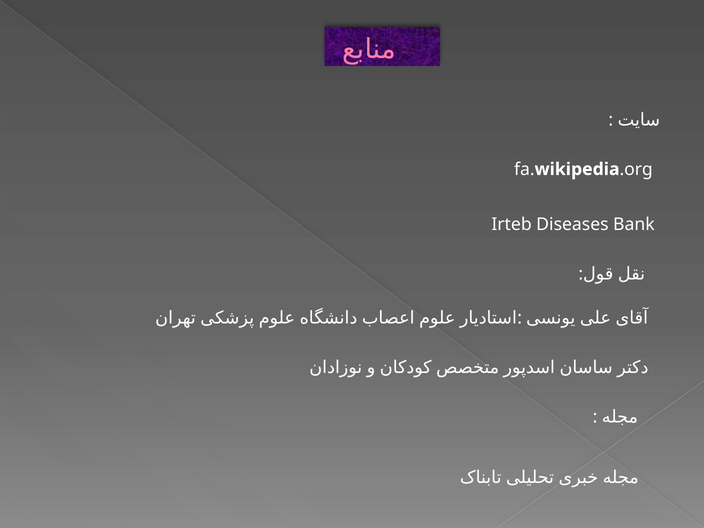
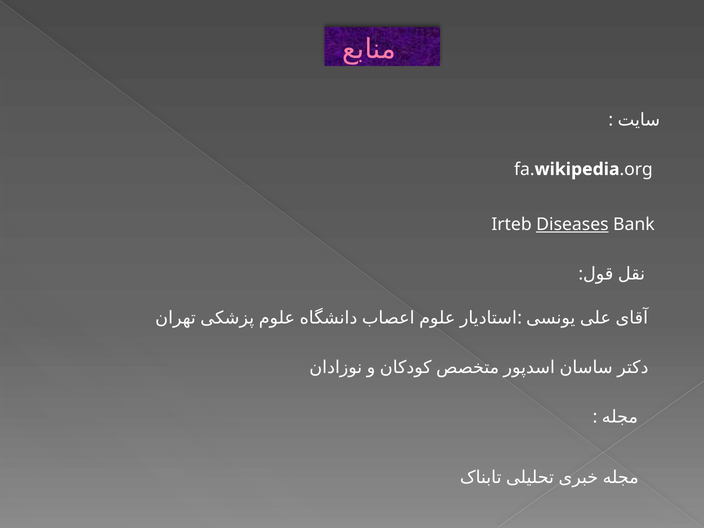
Diseases underline: none -> present (572, 224)
